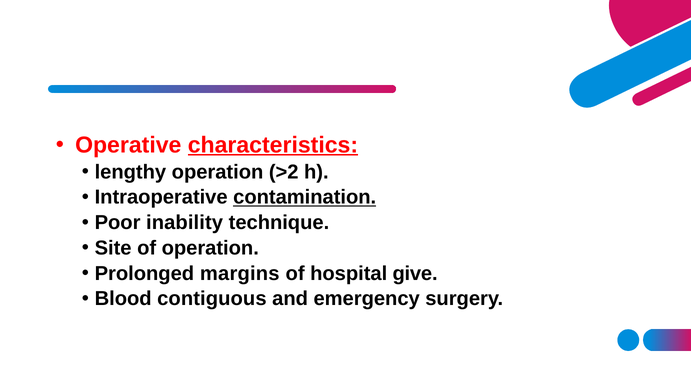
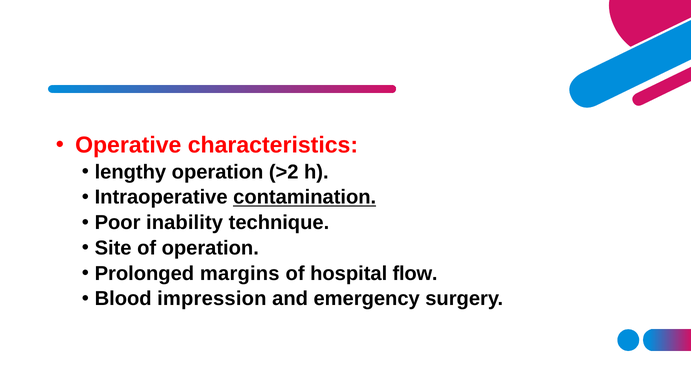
characteristics underline: present -> none (273, 145)
give: give -> flow (415, 273)
contiguous: contiguous -> impression (212, 299)
